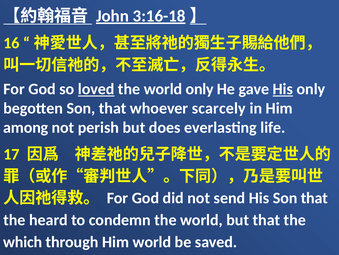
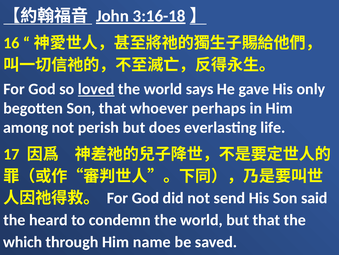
world only: only -> says (200, 89)
His underline: present -> none (283, 89)
scarcely: scarcely -> perhaps (219, 108)
His Son that: that -> said (314, 198)
Him world: world -> name (152, 241)
